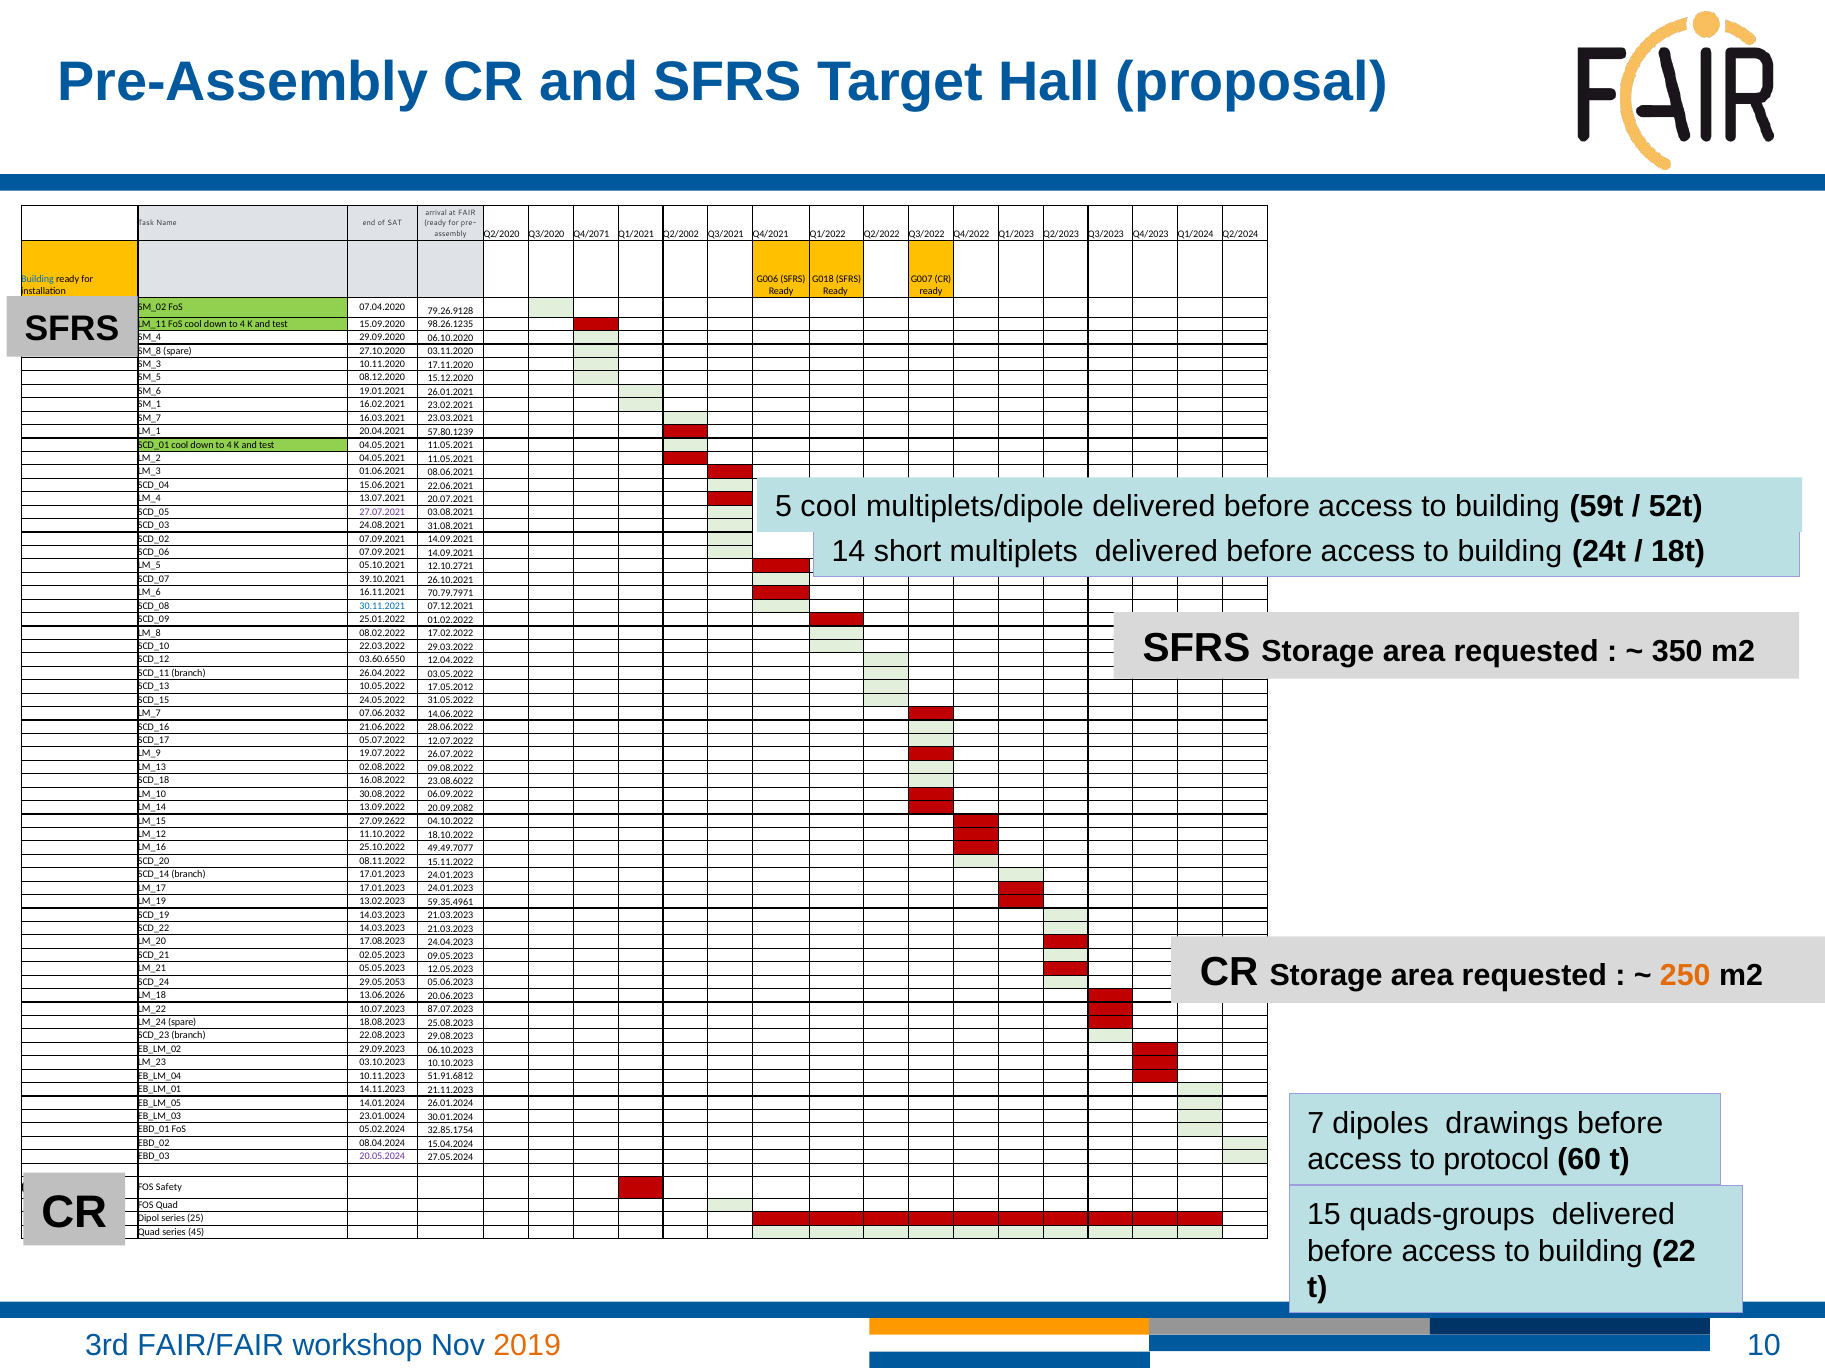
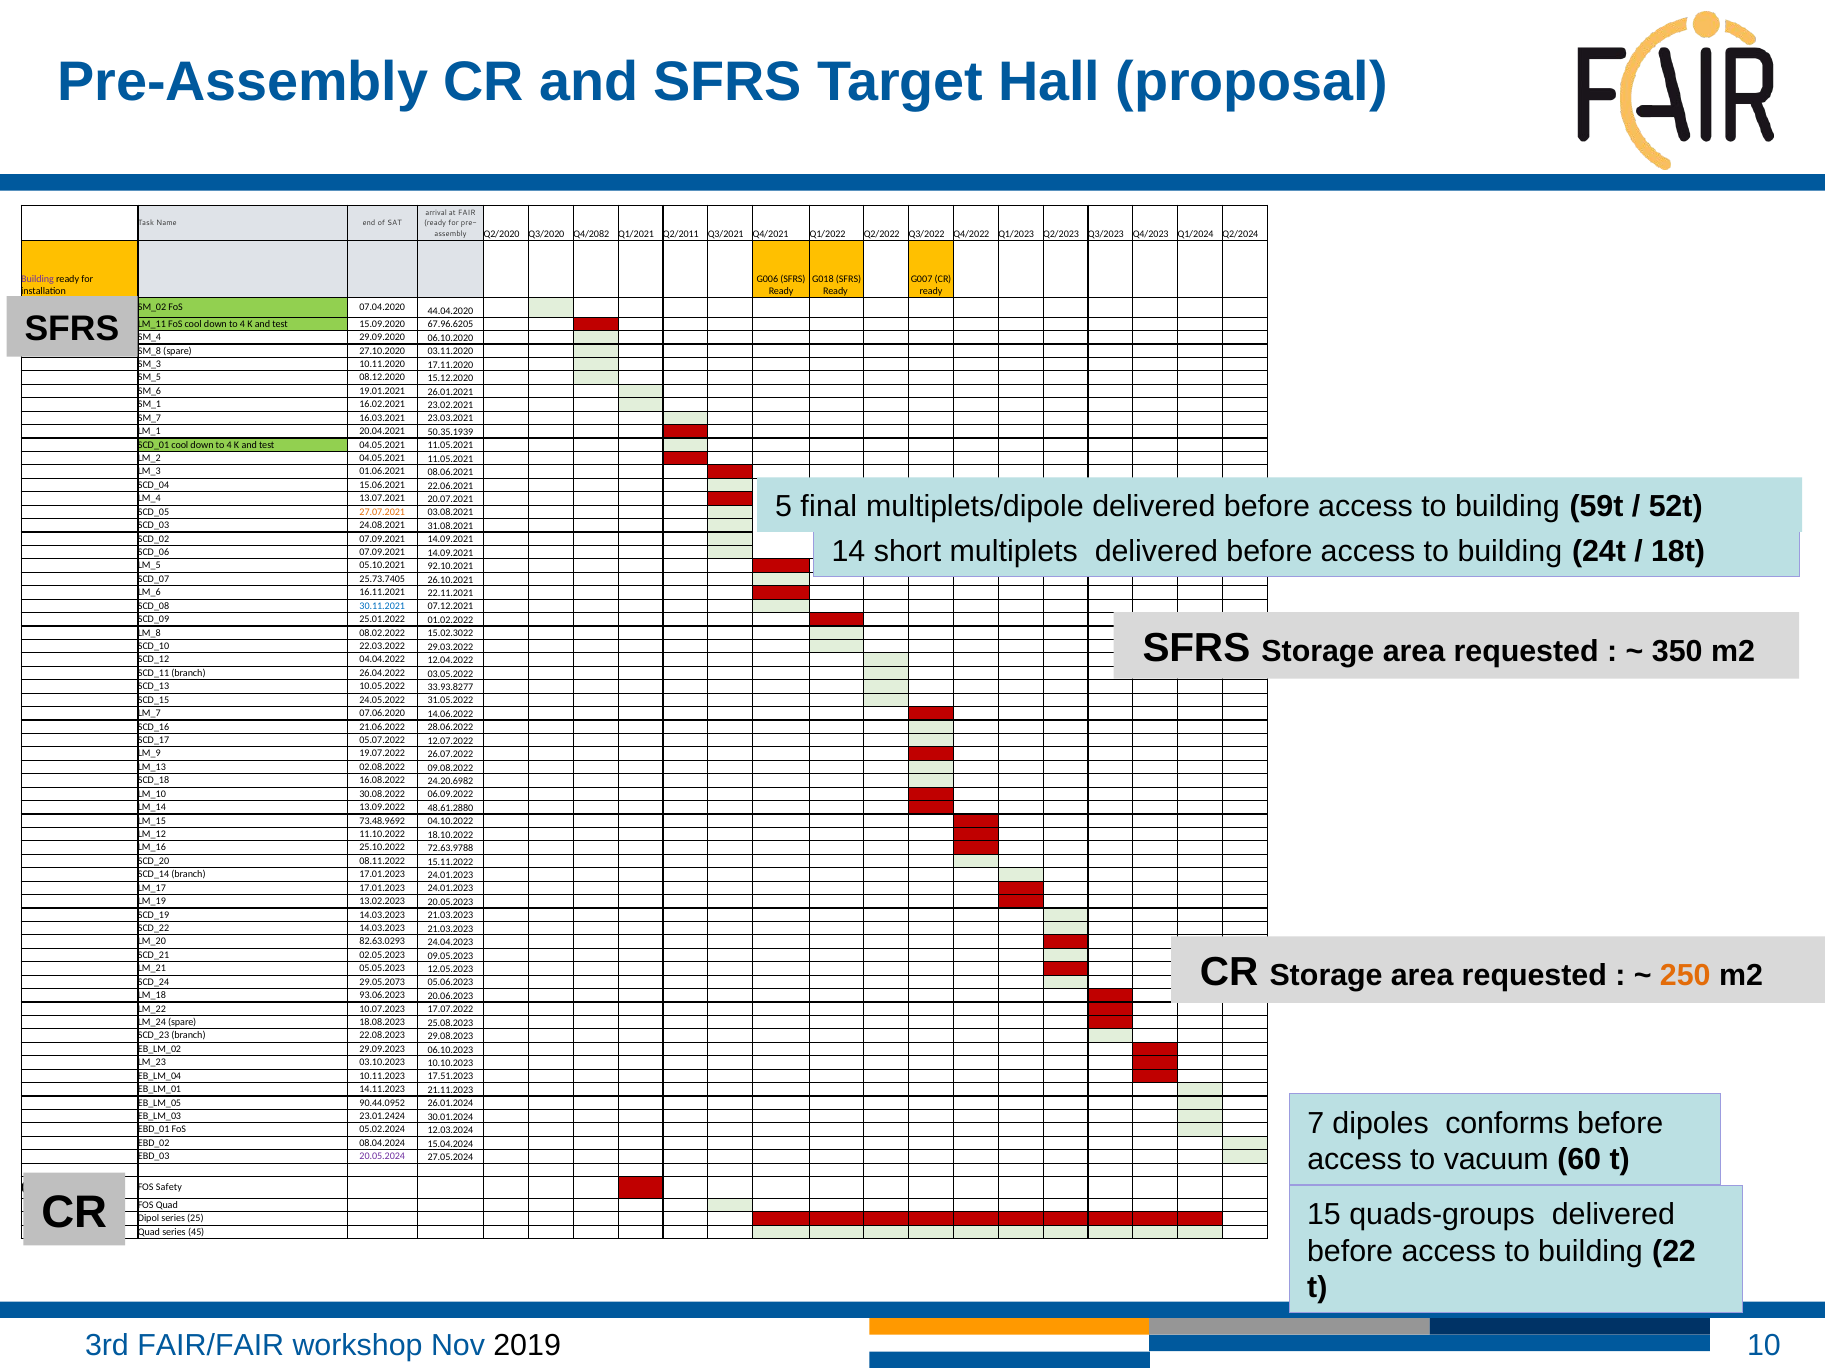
Q4/2071: Q4/2071 -> Q4/2082 (591, 235)
Q2/2002: Q2/2002 -> Q2/2011 (681, 235)
Building colour: blue -> purple (38, 280)
79.26.9128: 79.26.9128 -> 44.04.2020 (450, 311)
98.26.1235: 98.26.1235 -> 67.96.6205 (450, 325)
57.80.1239: 57.80.1239 -> 50.35.1939 (450, 432)
5 cool: cool -> final (829, 507)
27.07.2021 colour: purple -> orange (382, 512)
12.10.2721: 12.10.2721 -> 92.10.2021 (450, 567)
39.10.2021: 39.10.2021 -> 25.73.7405 (382, 579)
70.79.7971: 70.79.7971 -> 22.11.2021 (450, 593)
17.02.2022: 17.02.2022 -> 15.02.3022 (450, 634)
03.60.6550: 03.60.6550 -> 04.04.2022 (382, 660)
17.05.2012: 17.05.2012 -> 33.93.8277 (450, 687)
07.06.2032: 07.06.2032 -> 07.06.2020 (382, 714)
23.08.6022: 23.08.6022 -> 24.20.6982 (450, 782)
20.09.2082: 20.09.2082 -> 48.61.2880 (450, 808)
27.09.2622: 27.09.2622 -> 73.48.9692 (382, 821)
49.49.7077: 49.49.7077 -> 72.63.9788 (450, 849)
59.35.4961: 59.35.4961 -> 20.05.2023 (450, 902)
17.08.2023: 17.08.2023 -> 82.63.0293 (382, 942)
29.05.2053: 29.05.2053 -> 29.05.2073 (382, 982)
13.06.2026: 13.06.2026 -> 93.06.2023 (382, 996)
87.07.2023: 87.07.2023 -> 17.07.2022 (450, 1010)
51.91.6812: 51.91.6812 -> 17.51.2023 (450, 1077)
14.01.2024: 14.01.2024 -> 90.44.0952 (382, 1103)
drawings: drawings -> conforms (1507, 1124)
23.01.0024: 23.01.0024 -> 23.01.2424 (382, 1117)
32.85.1754: 32.85.1754 -> 12.03.2024 (450, 1131)
protocol: protocol -> vacuum (1496, 1160)
2019 colour: orange -> black (527, 1346)
